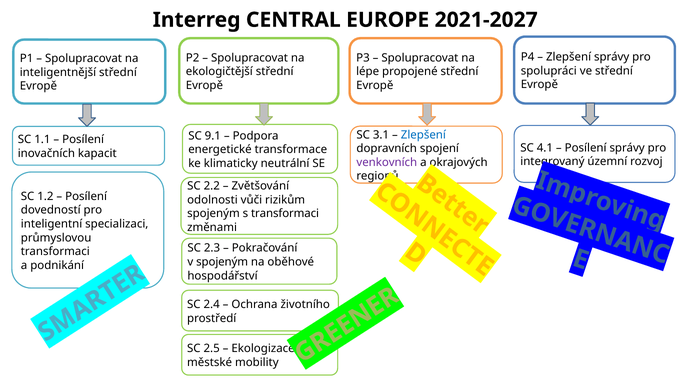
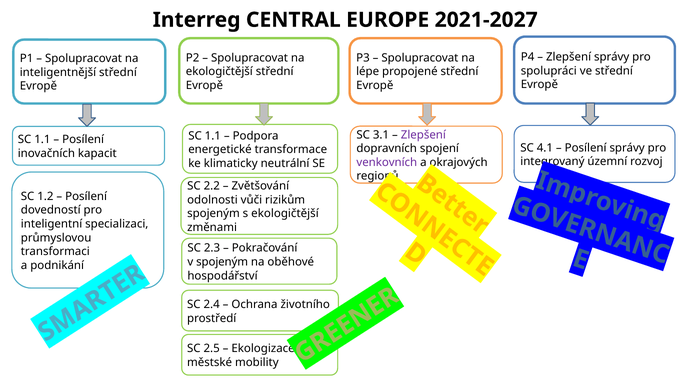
Zlepšení colour: blue -> purple (423, 135)
9.1: 9.1 -> 1.1 (213, 136)
s transformaci: transformaci -> ekologičtější (285, 213)
